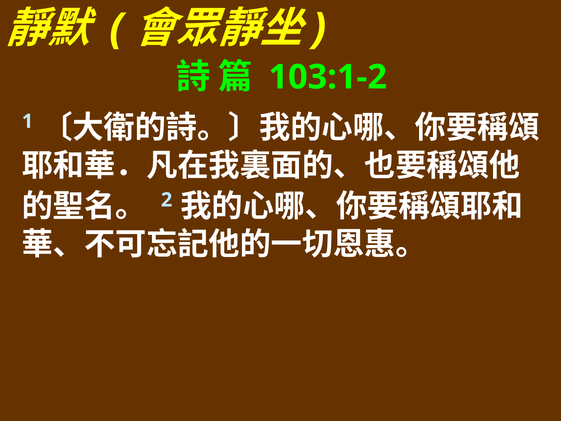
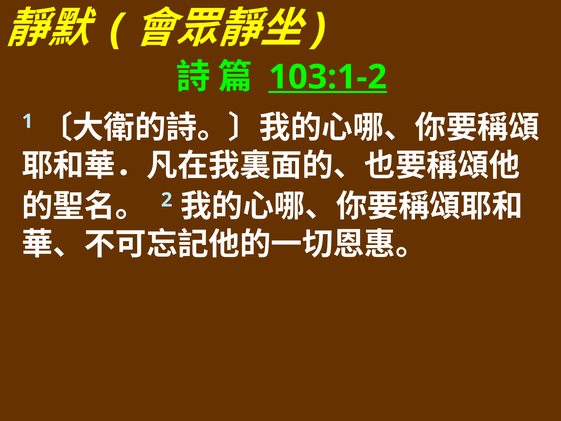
103:1-2 underline: none -> present (328, 77)
